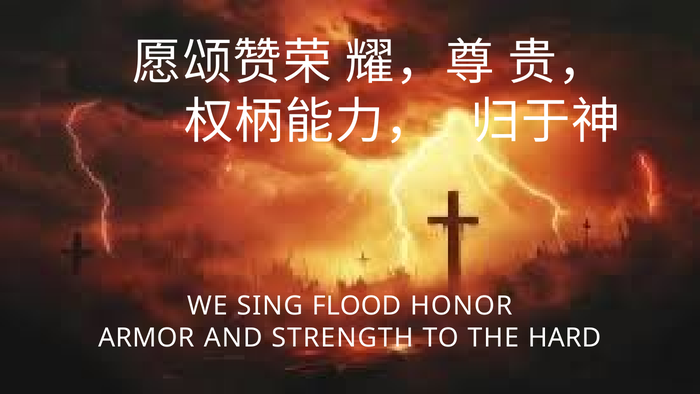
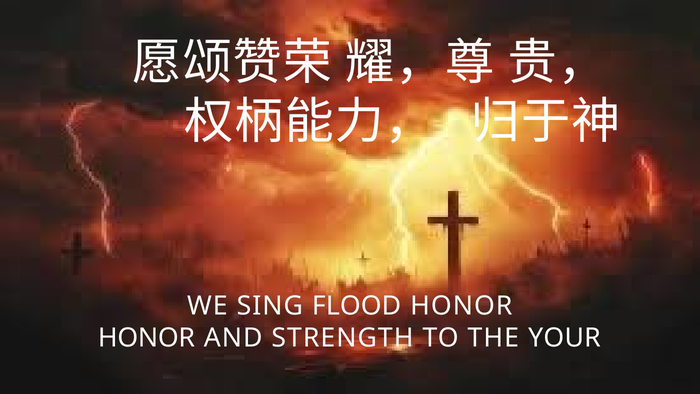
ARMOR: ARMOR -> HONOR (147, 338)
HARD: HARD -> YOUR (564, 338)
